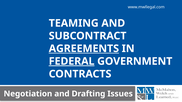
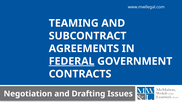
AGREEMENTS underline: present -> none (84, 49)
